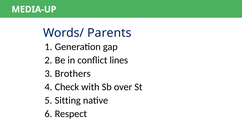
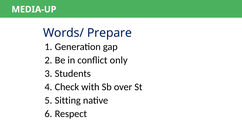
Parents: Parents -> Prepare (110, 33)
lines: lines -> only (119, 60)
Brothers: Brothers -> Students (73, 74)
